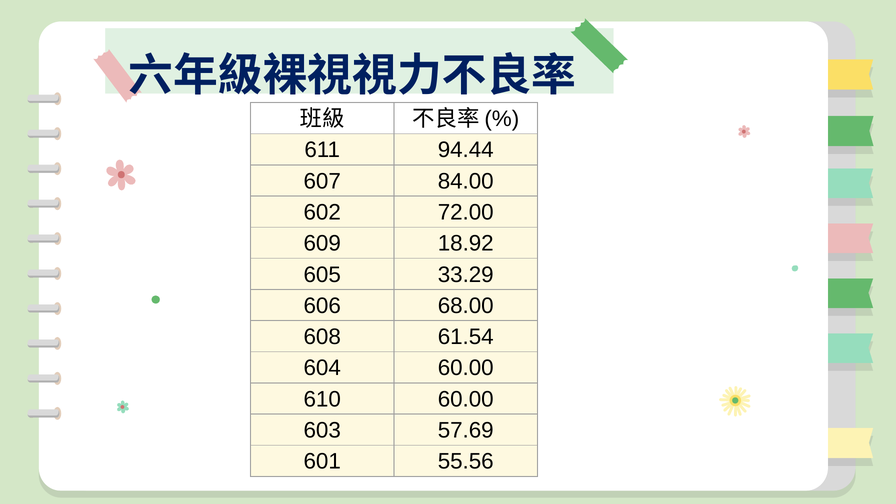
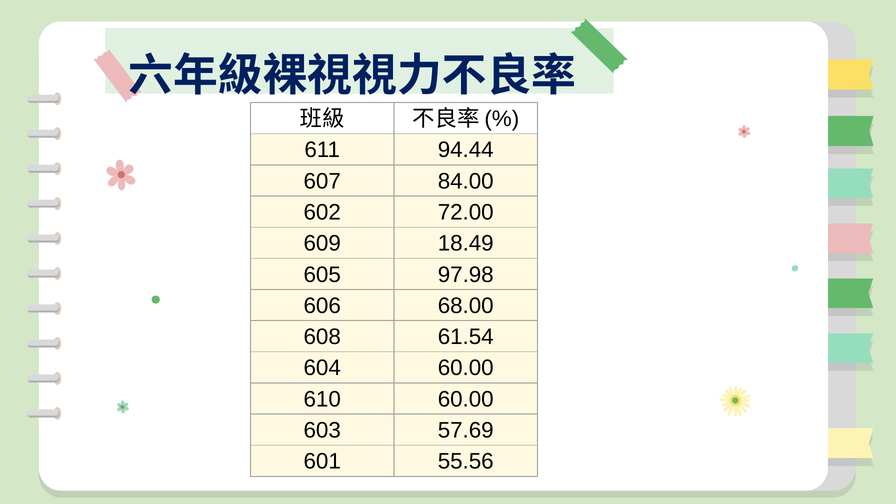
18.92: 18.92 -> 18.49 (466, 243)
33.29: 33.29 -> 97.98 (466, 275)
